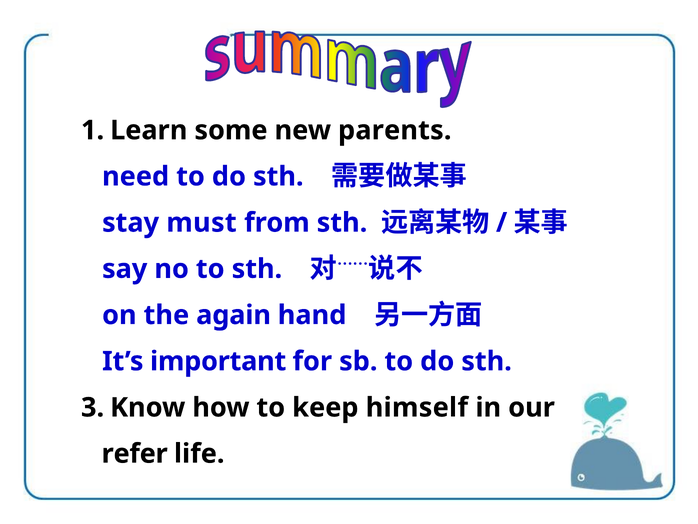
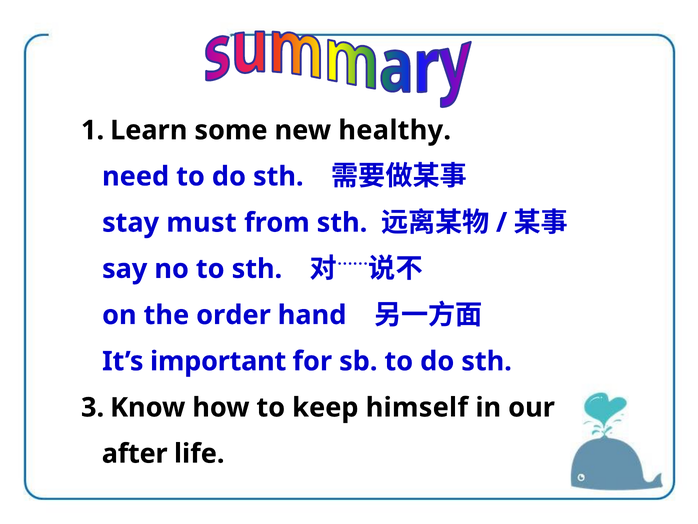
parents: parents -> healthy (395, 130)
again: again -> order (233, 315)
refer: refer -> after (135, 453)
